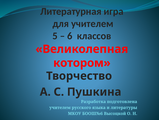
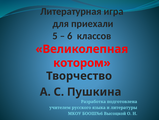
для учителем: учителем -> приехали (92, 24)
